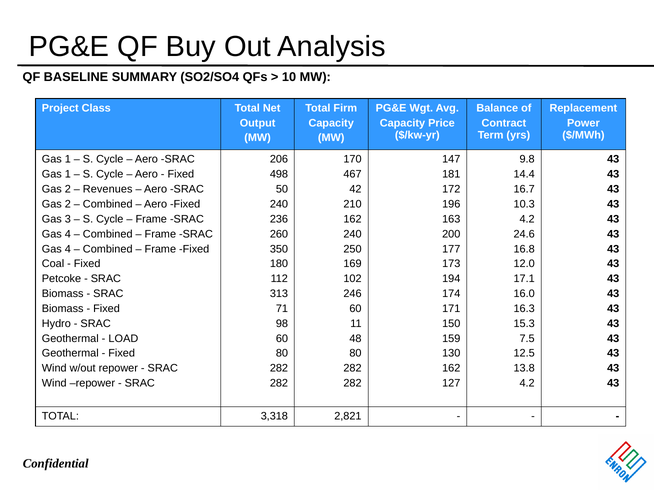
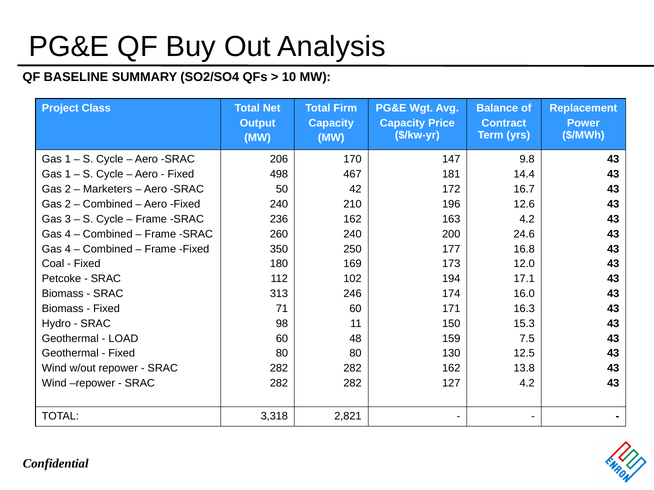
Revenues: Revenues -> Marketers (108, 189)
10.3: 10.3 -> 12.6 (524, 204)
